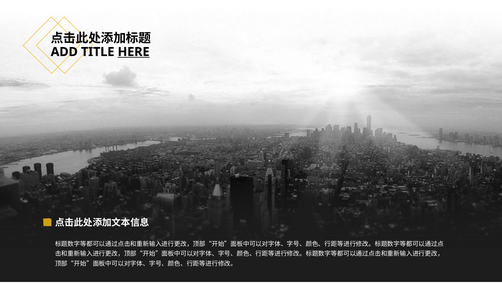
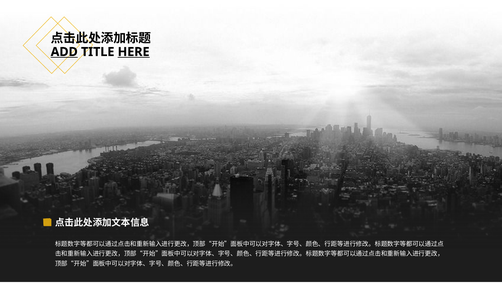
ADD underline: none -> present (64, 52)
